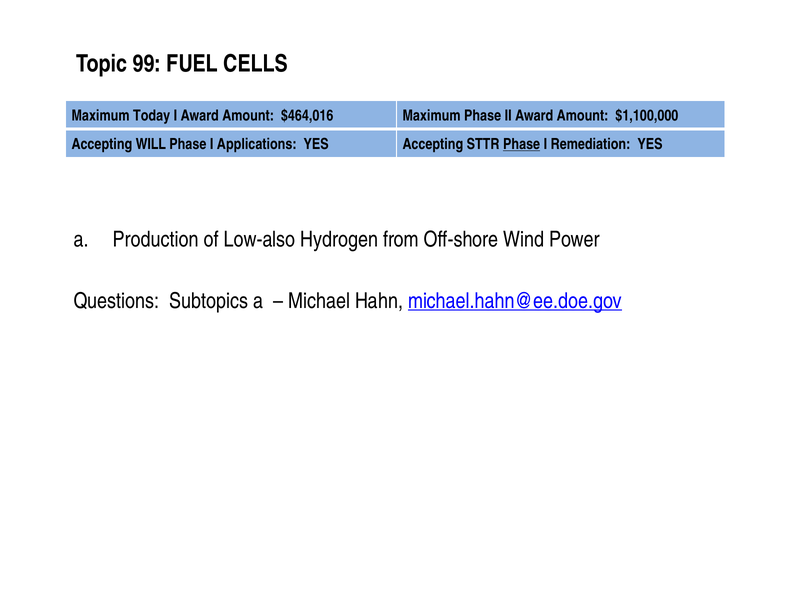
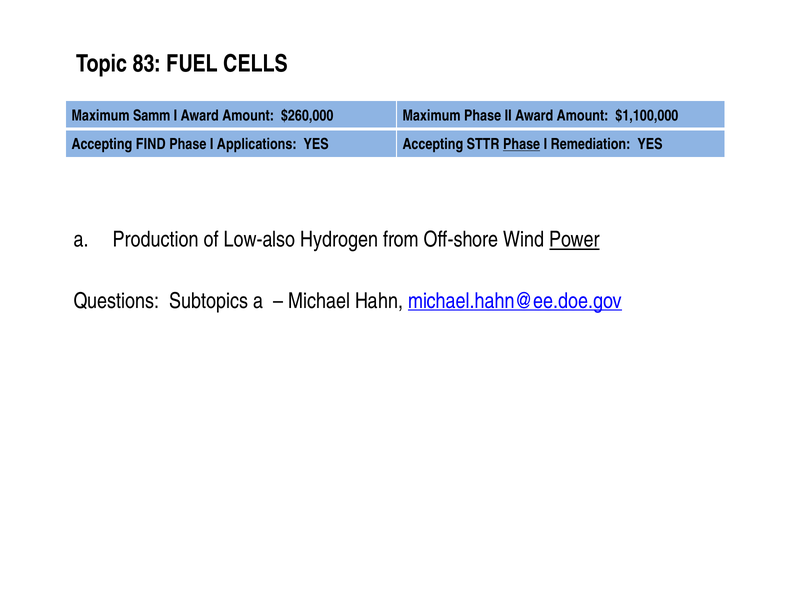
99: 99 -> 83 (147, 64)
Today: Today -> Samm (152, 116)
$464,016: $464,016 -> $260,000 (307, 116)
WILL: WILL -> FIND (151, 144)
Power underline: none -> present (574, 240)
